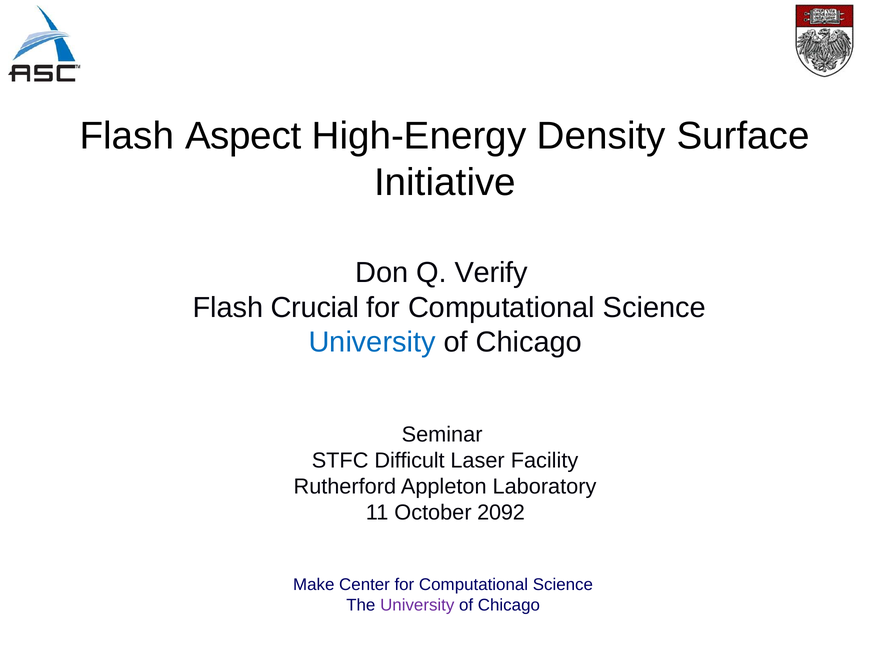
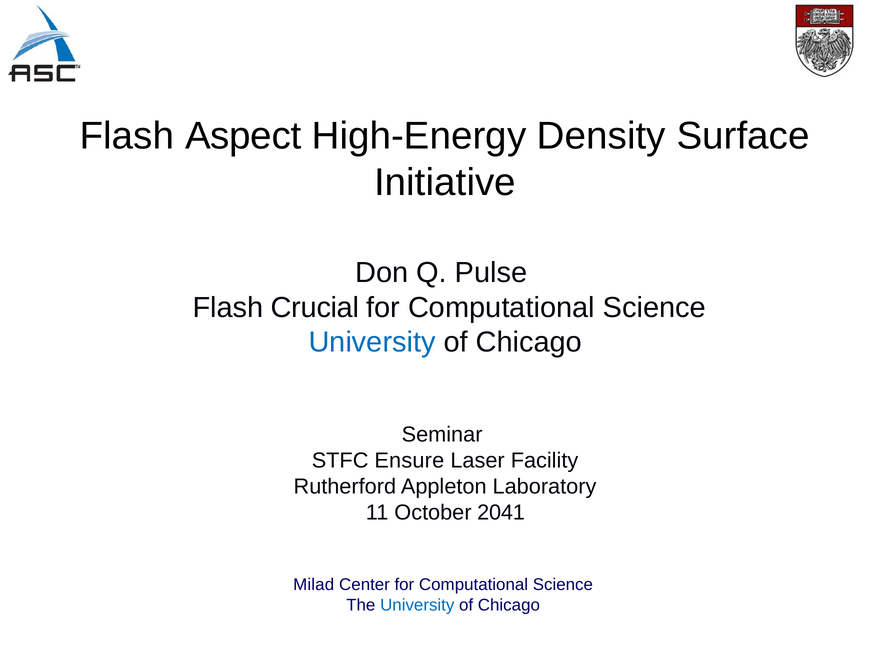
Verify: Verify -> Pulse (491, 273)
Difficult: Difficult -> Ensure (409, 460)
2092: 2092 -> 2041 (501, 513)
Make: Make -> Milad (314, 585)
University colour: purple -> blue (417, 605)
